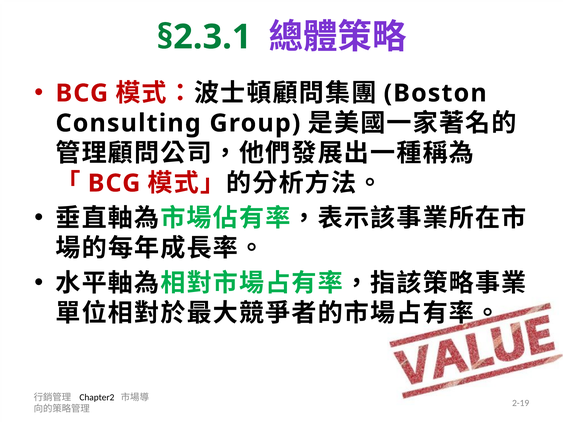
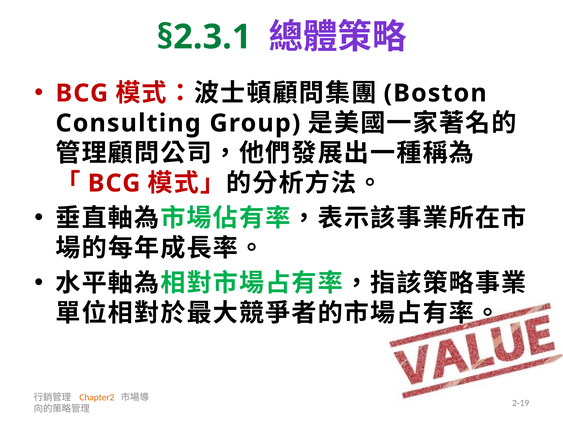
Chapter2 colour: black -> orange (97, 398)
